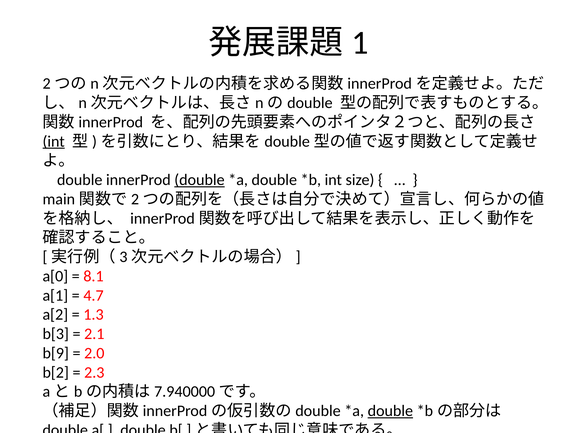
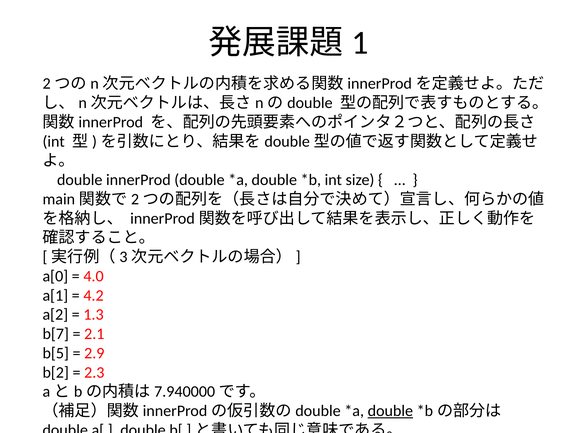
int underline: present -> none (54, 141)
double underline: present -> none (199, 180)
8.1: 8.1 -> 4.0 (94, 276)
4.7: 4.7 -> 4.2 (94, 295)
b[3: b[3 -> b[7 (56, 334)
b[9: b[9 -> b[5 (56, 353)
2.0: 2.0 -> 2.9 (94, 353)
